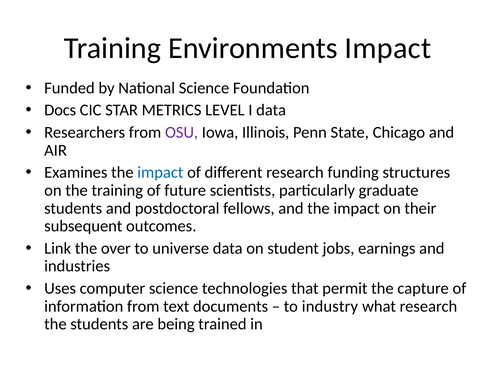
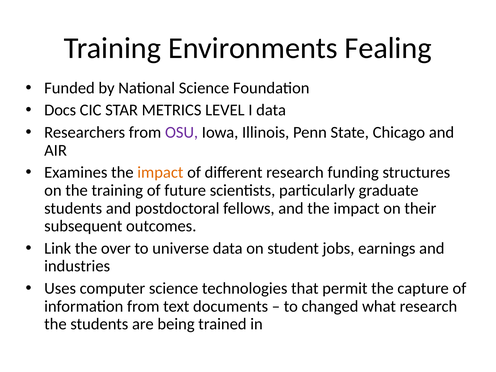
Environments Impact: Impact -> Fealing (388, 48)
impact colour: blue -> orange (160, 173)
industry: industry -> changed (330, 306)
